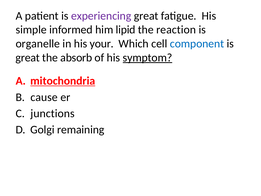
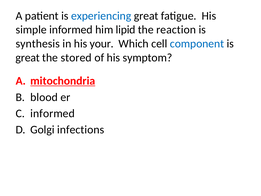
experiencing colour: purple -> blue (101, 16)
organelle: organelle -> synthesis (38, 44)
absorb: absorb -> stored (76, 58)
symptom underline: present -> none (147, 58)
cause: cause -> blood (44, 97)
junctions: junctions -> informed (53, 113)
remaining: remaining -> infections (81, 130)
